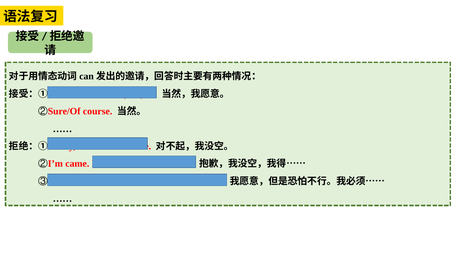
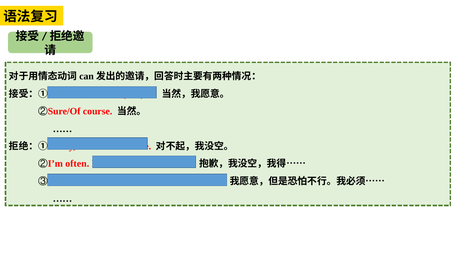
came: came -> often (77, 163)
